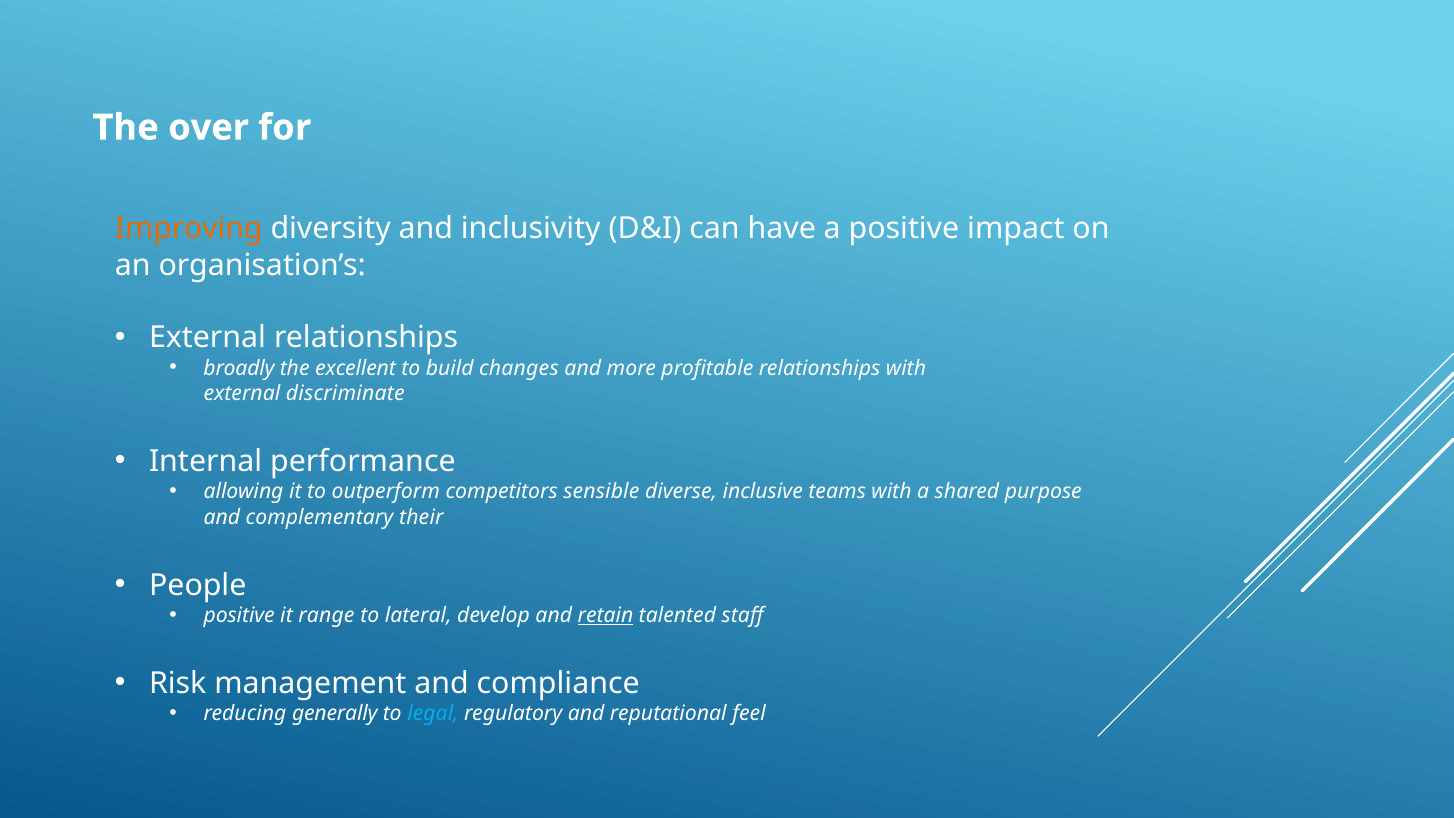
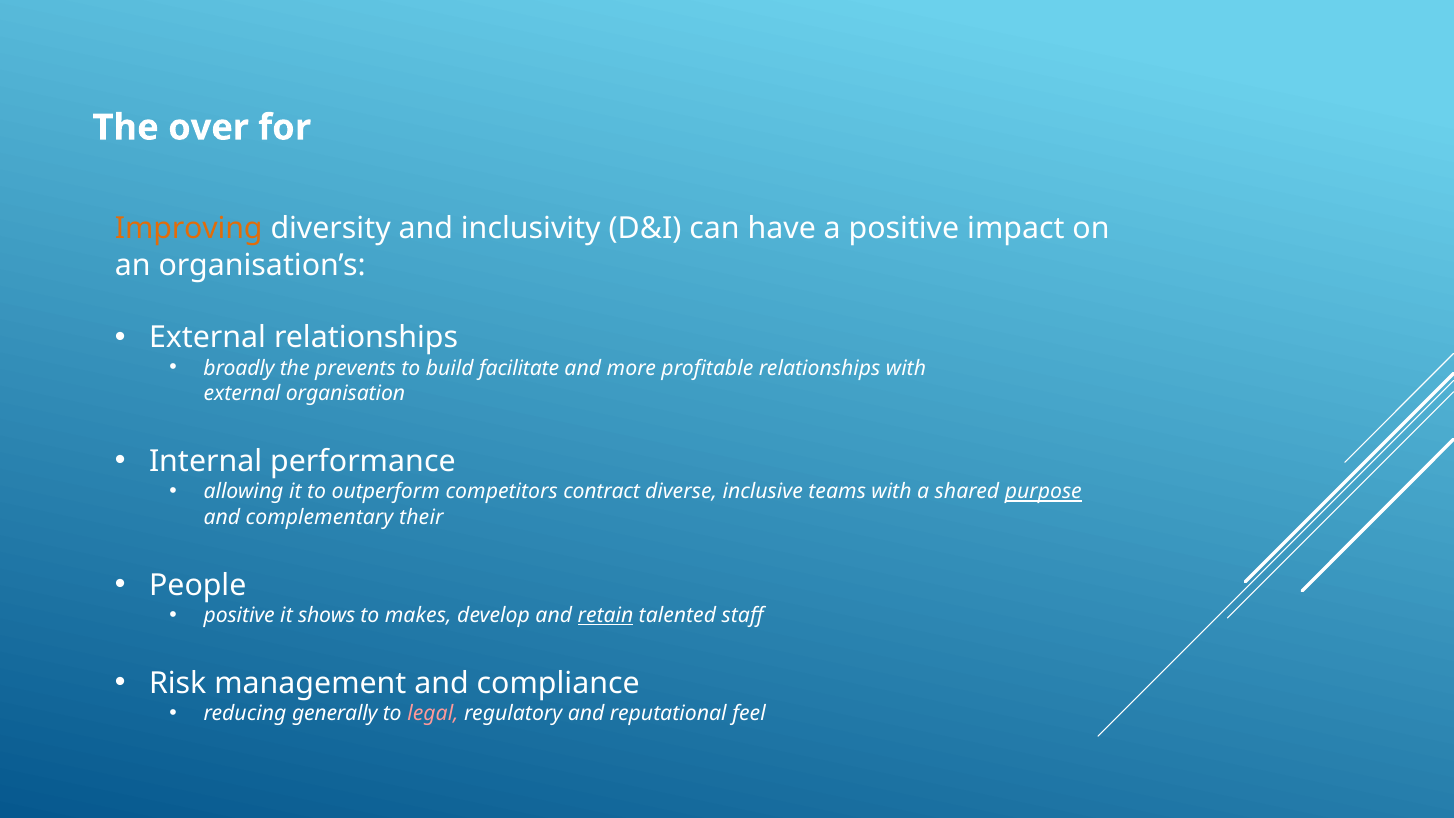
excellent: excellent -> prevents (355, 368)
changes: changes -> facilitate (519, 368)
discriminate: discriminate -> organisation (345, 393)
sensible: sensible -> contract (602, 492)
purpose underline: none -> present (1043, 492)
range: range -> shows (327, 615)
lateral: lateral -> makes (418, 615)
legal colour: light blue -> pink (433, 713)
